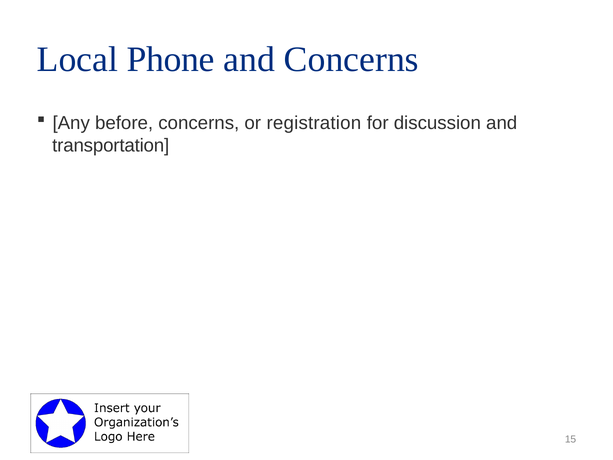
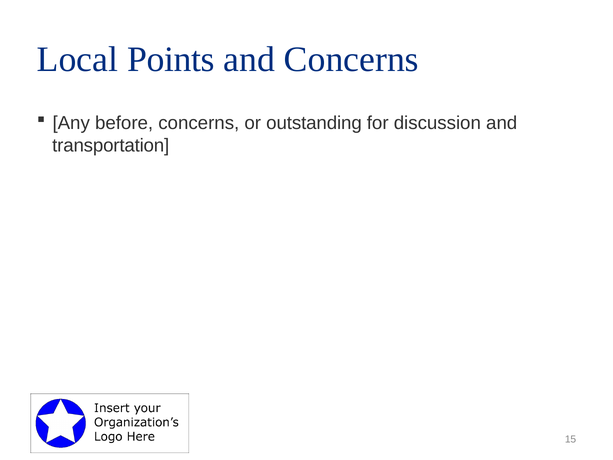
Phone: Phone -> Points (171, 59)
registration: registration -> outstanding (314, 123)
